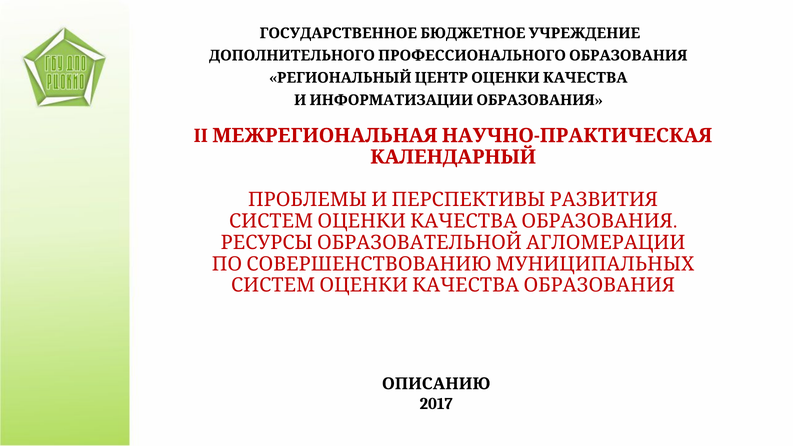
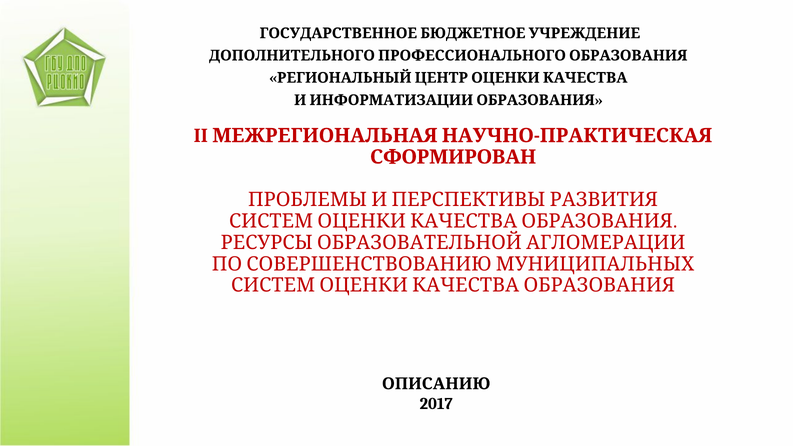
КАЛЕНДАРНЫЙ: КАЛЕНДАРНЫЙ -> СФОРМИРОВАН (453, 157)
